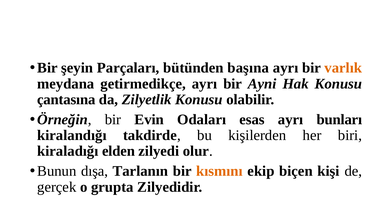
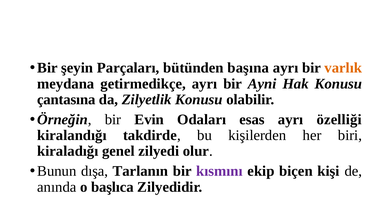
bunları: bunları -> özelliği (339, 120)
elden: elden -> genel (118, 151)
kısmını colour: orange -> purple (219, 171)
gerçek: gerçek -> anında (57, 187)
grupta: grupta -> başlıca (112, 187)
